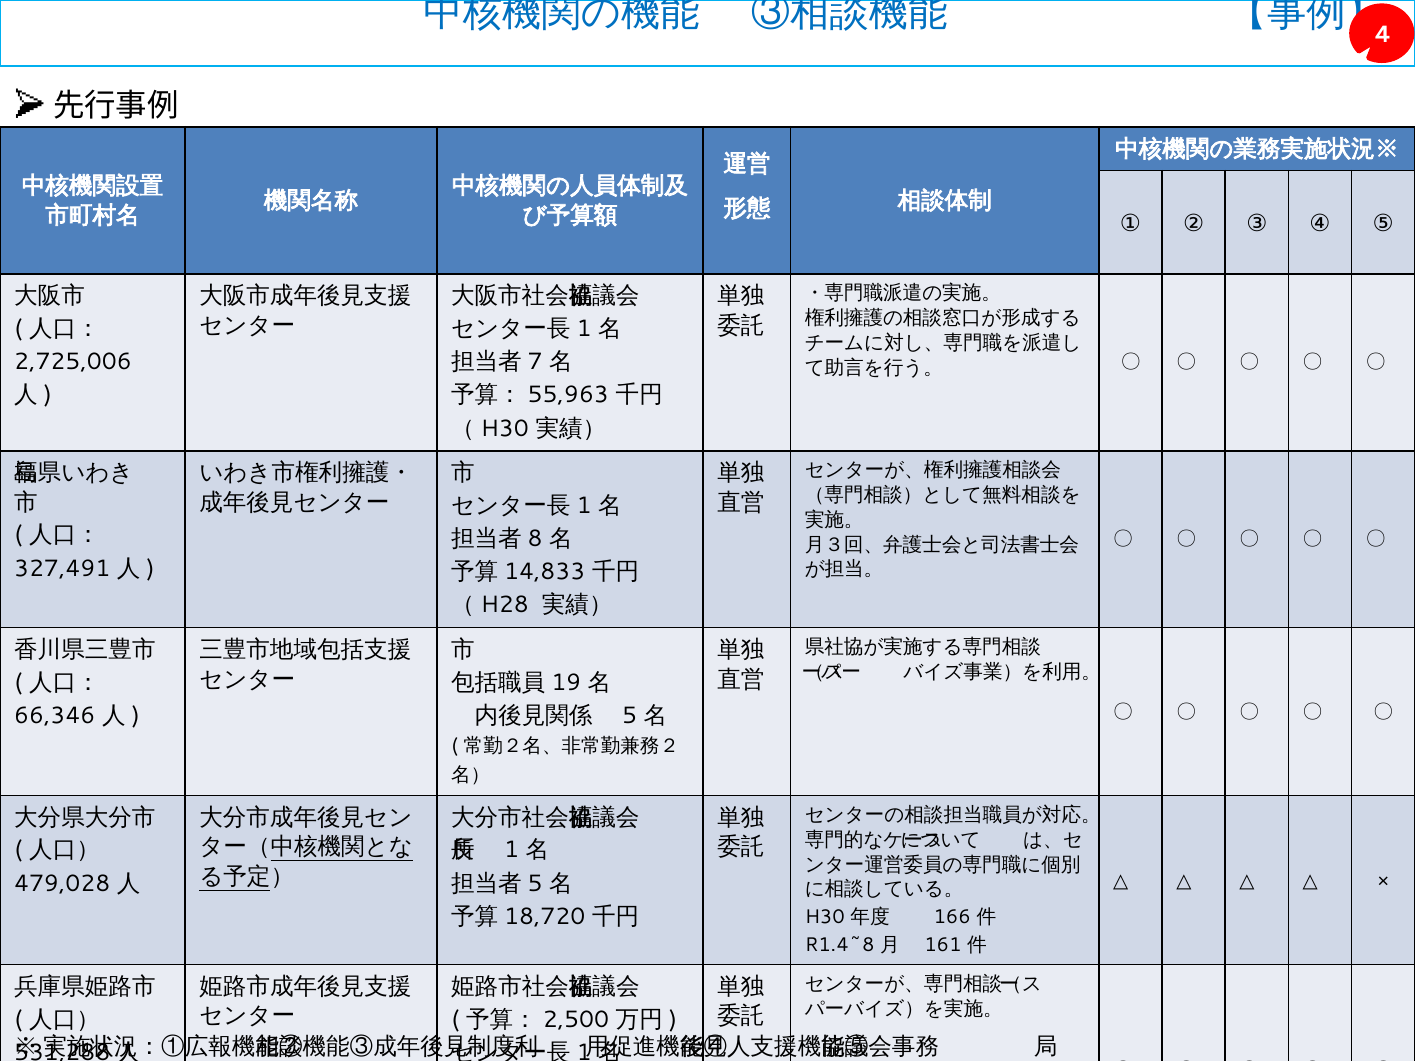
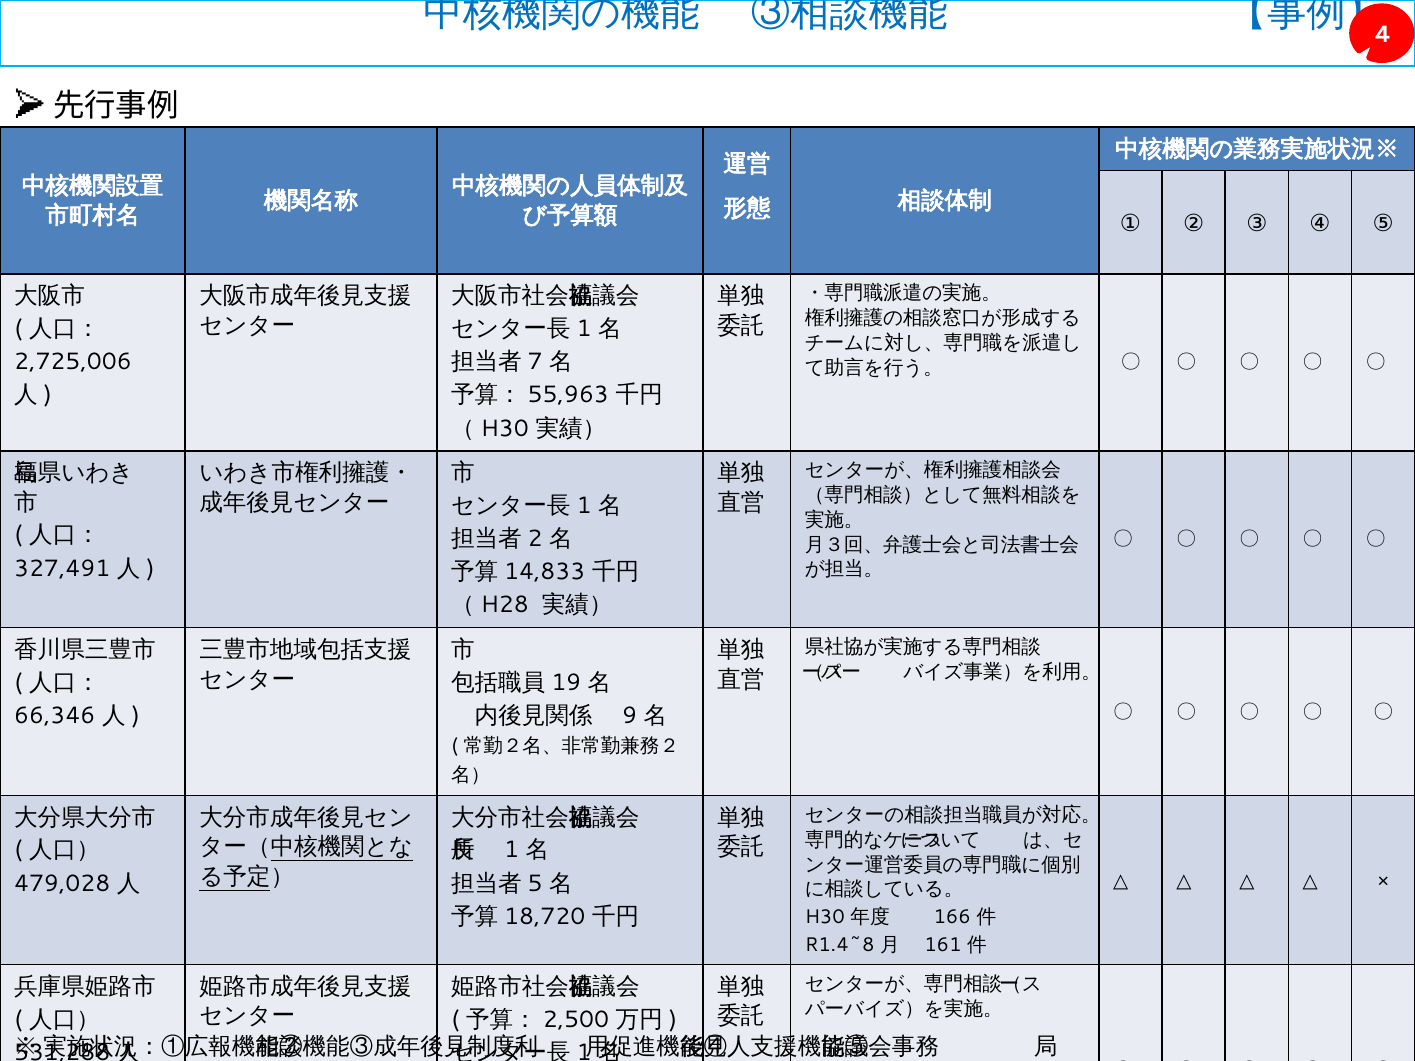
8: 8 -> 2 (535, 539)
5: 5 -> 9 (630, 716)
